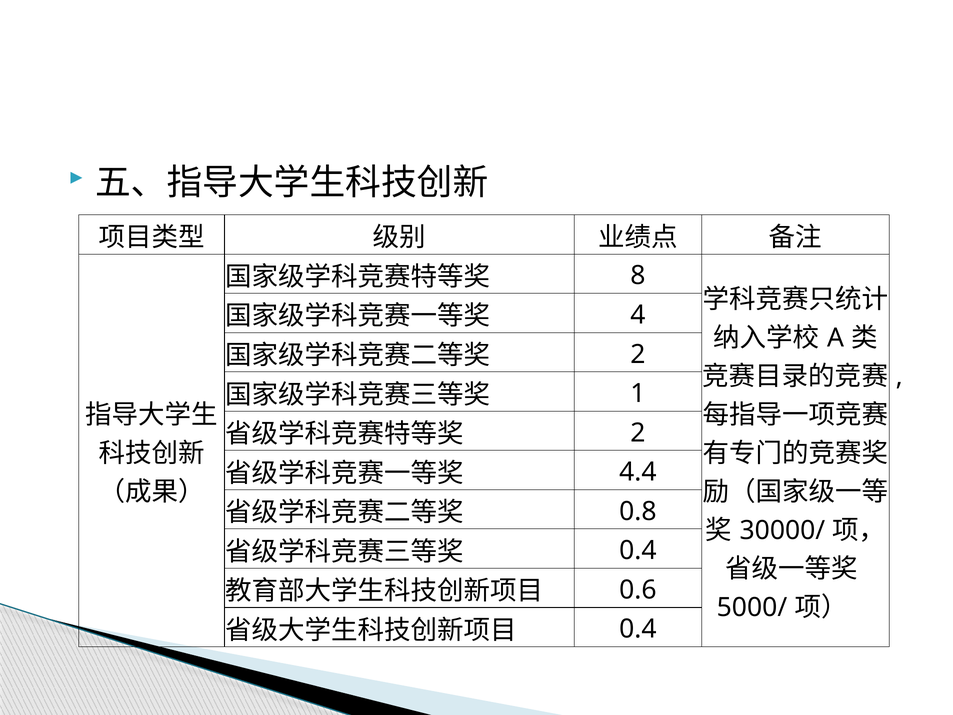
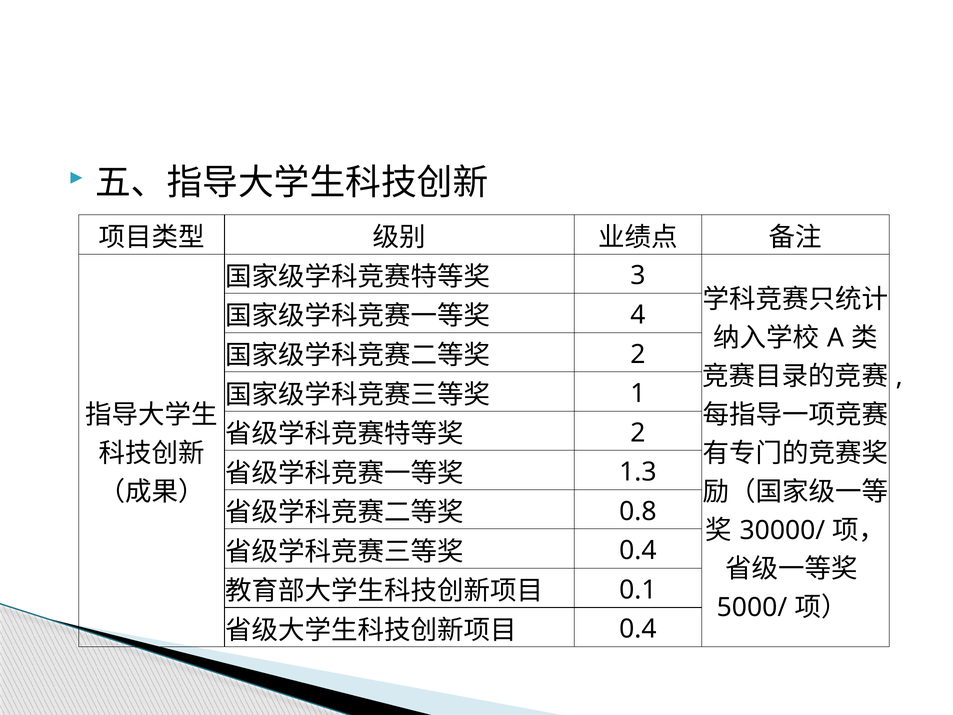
8: 8 -> 3 (638, 276)
4.4: 4.4 -> 1.3 (638, 472)
0.6: 0.6 -> 0.1 (638, 590)
